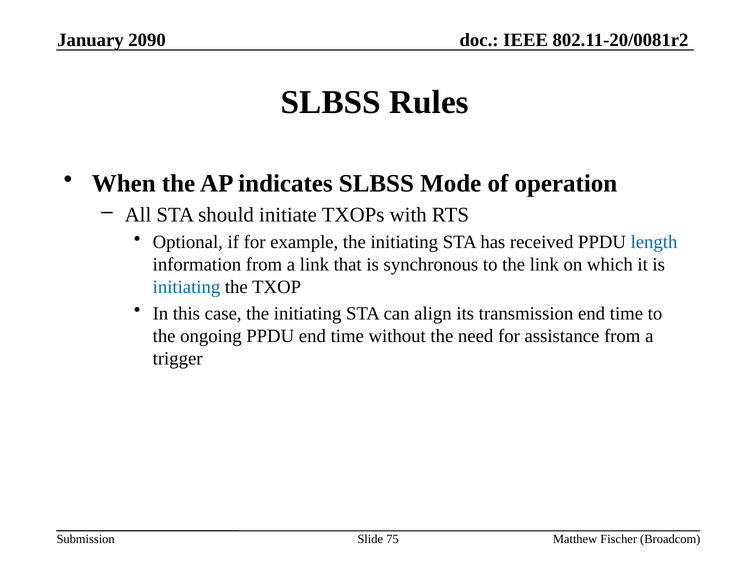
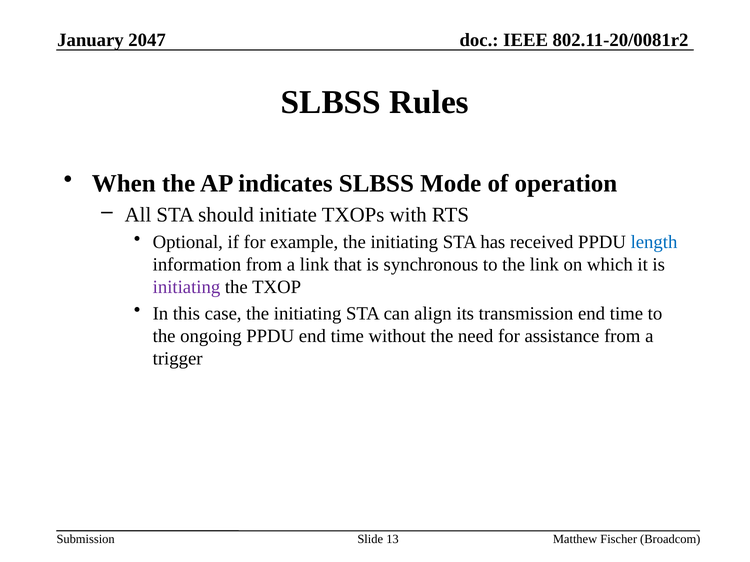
2090: 2090 -> 2047 (147, 40)
initiating colour: blue -> purple (187, 287)
75: 75 -> 13 (392, 539)
